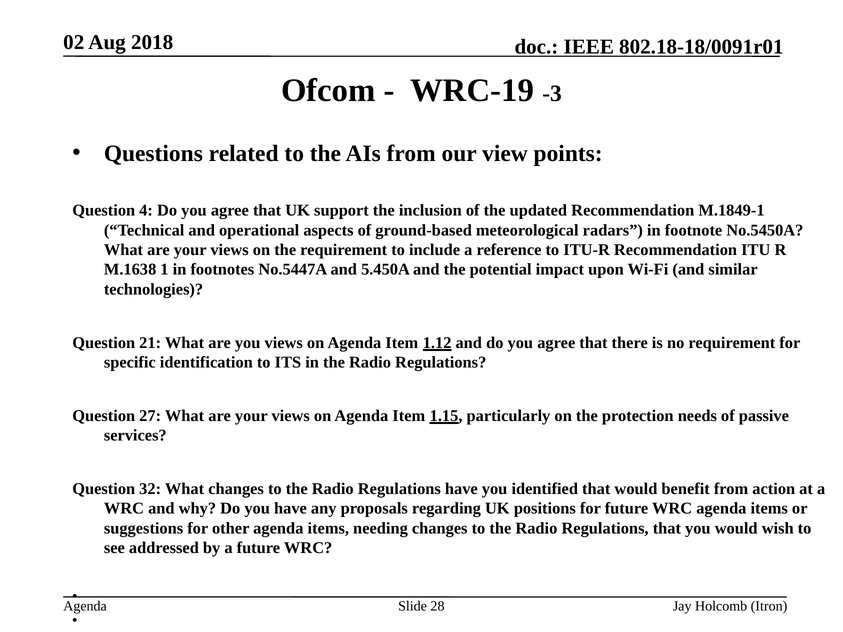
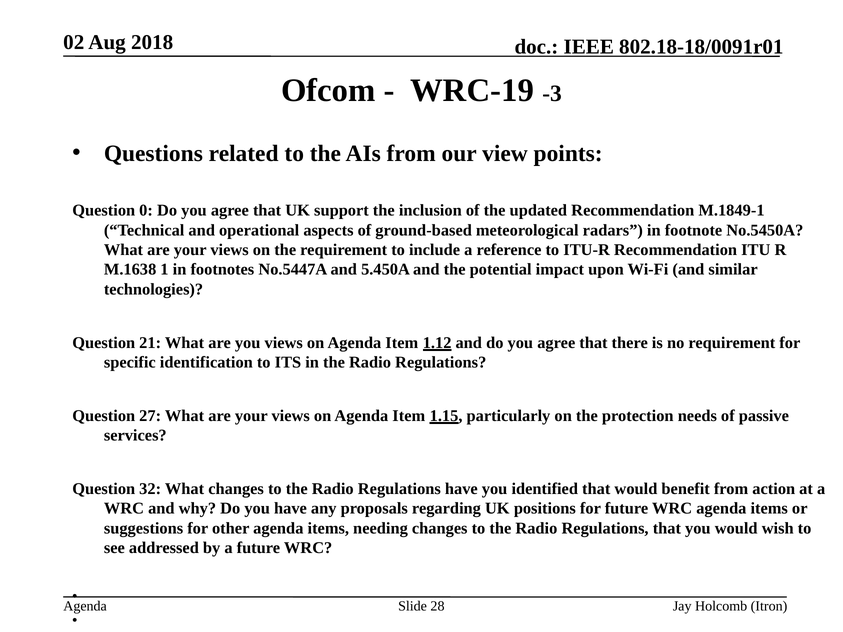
4: 4 -> 0 (146, 211)
